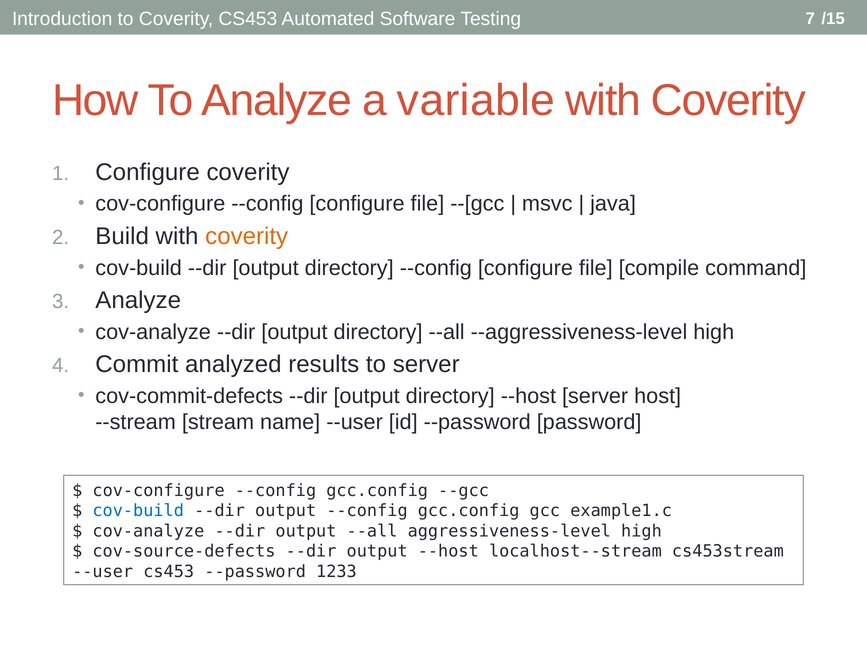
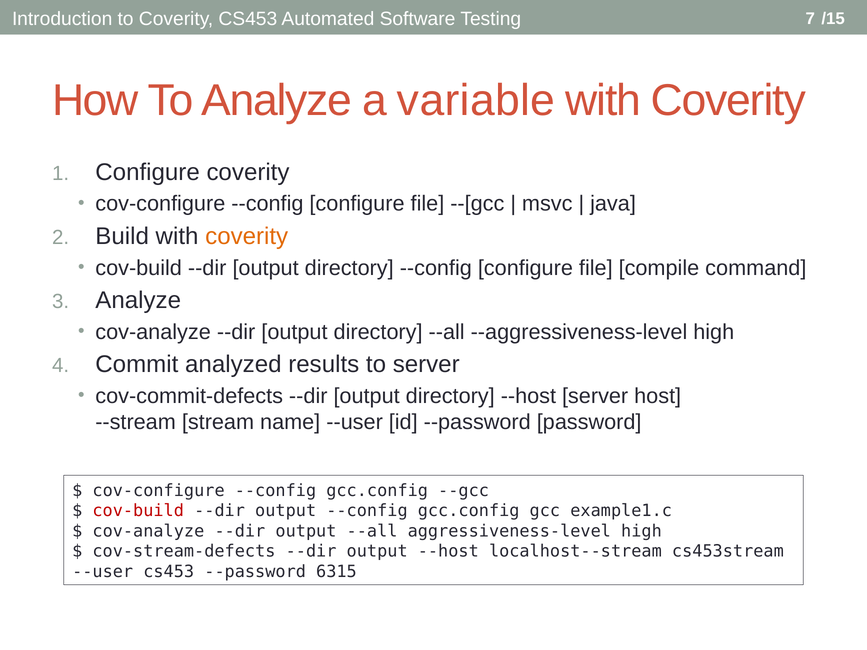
cov-build colour: blue -> red (138, 511)
cov-source-defects: cov-source-defects -> cov-stream-defects (184, 552)
1233: 1233 -> 6315 (336, 572)
